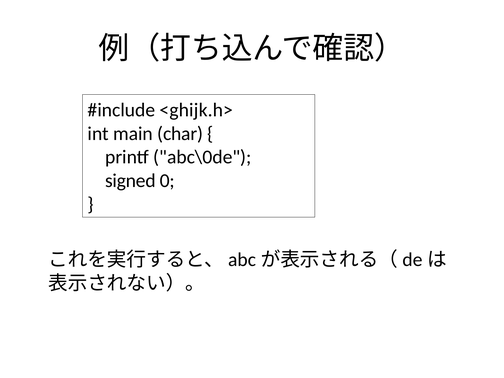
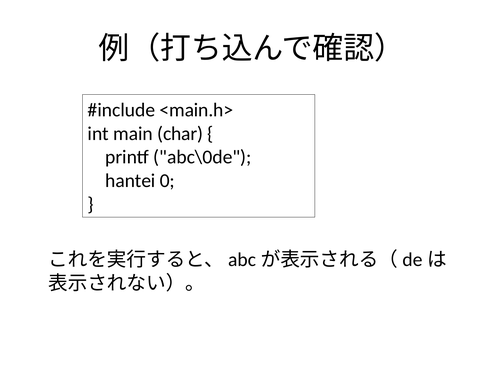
<ghijk.h>: <ghijk.h> -> <main.h> (196, 110)
signed: signed -> hantei (130, 181)
